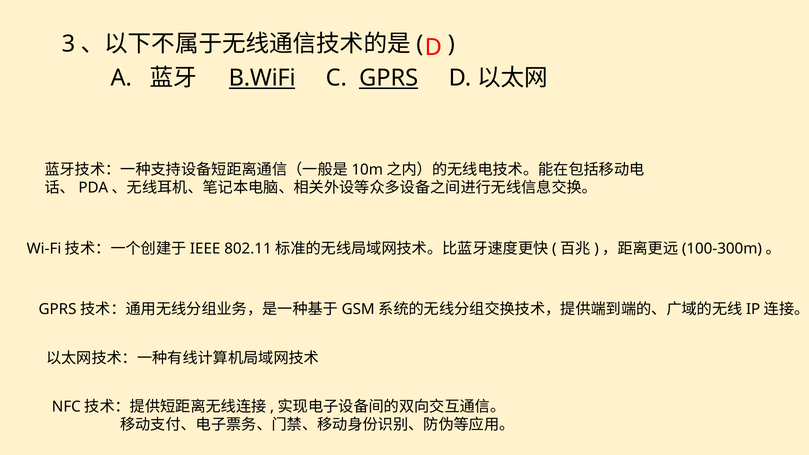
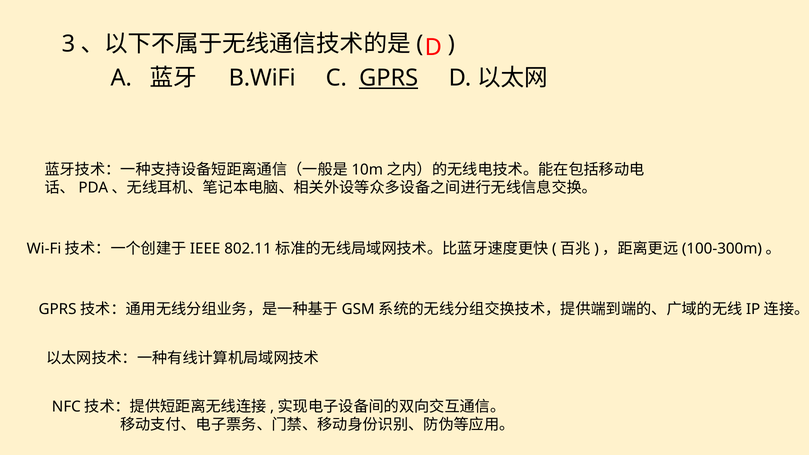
B.WiFi underline: present -> none (262, 78)
